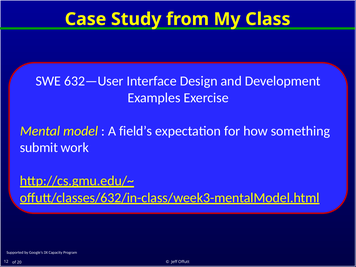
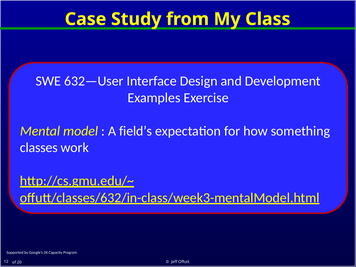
submit: submit -> classes (39, 148)
